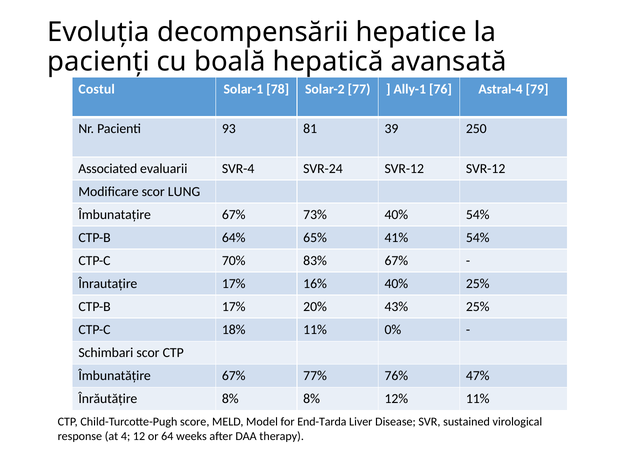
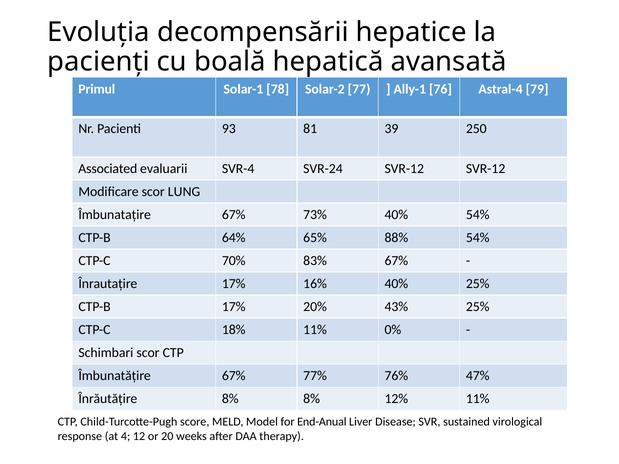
Costul: Costul -> Primul (97, 89)
41%: 41% -> 88% (396, 238)
End-Tarda: End-Tarda -> End-Anual (322, 422)
64: 64 -> 20 (167, 437)
